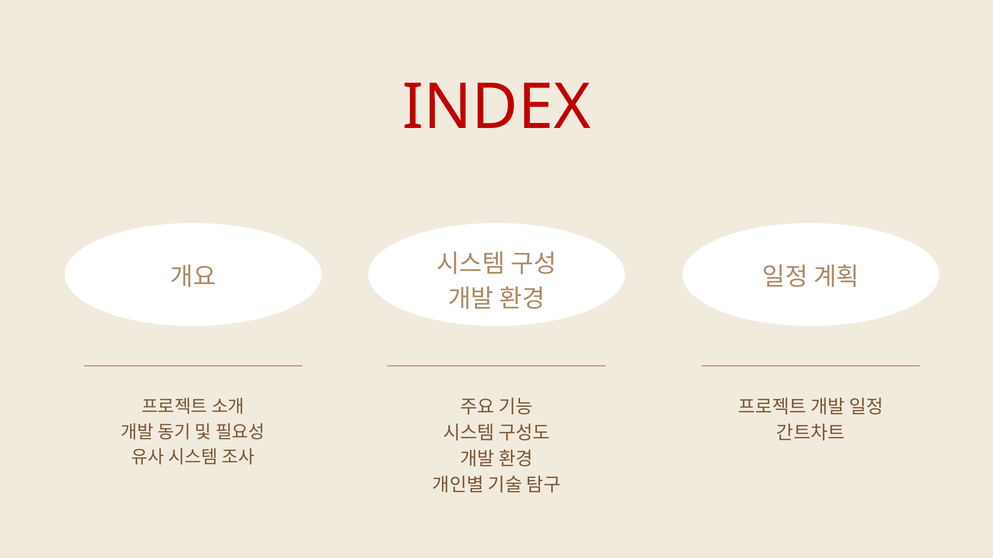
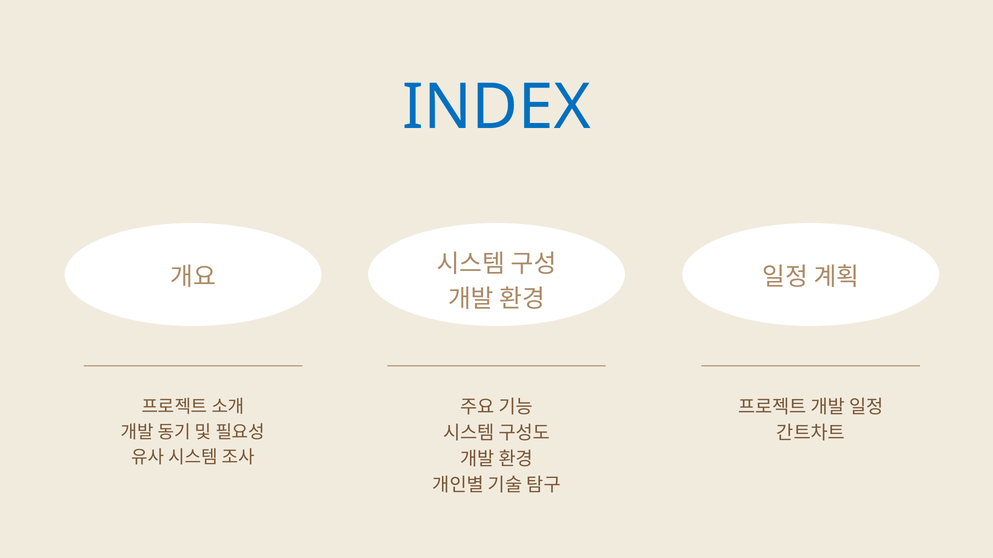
INDEX colour: red -> blue (496, 108)
